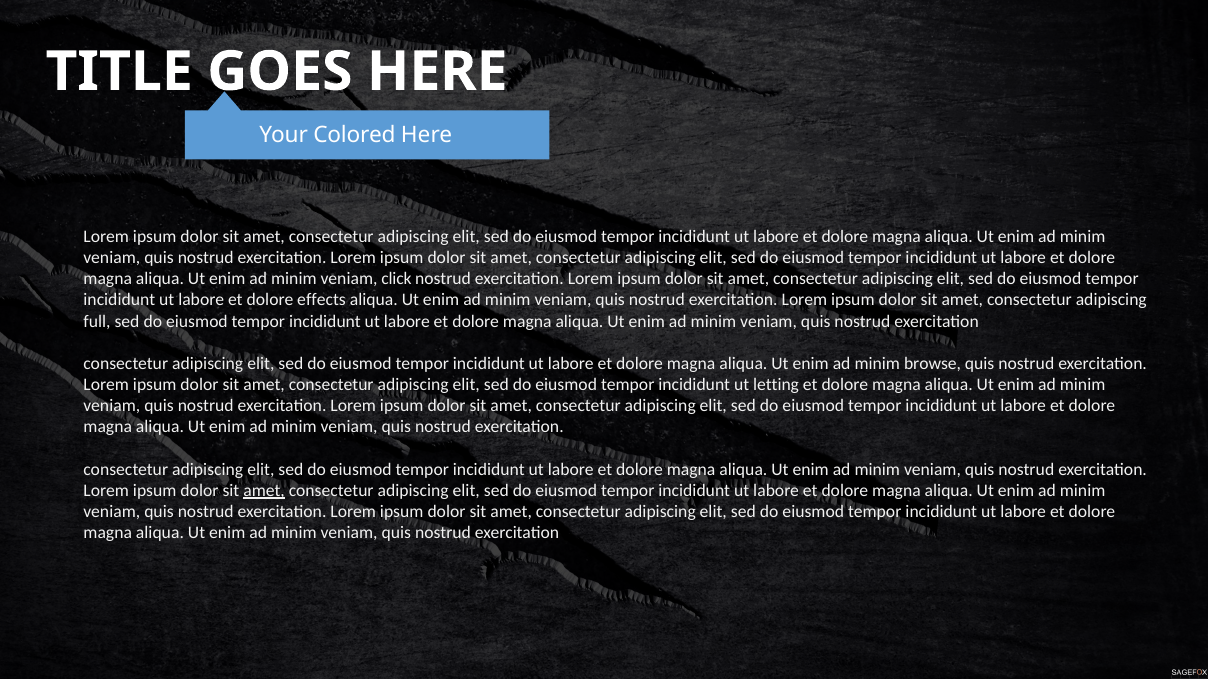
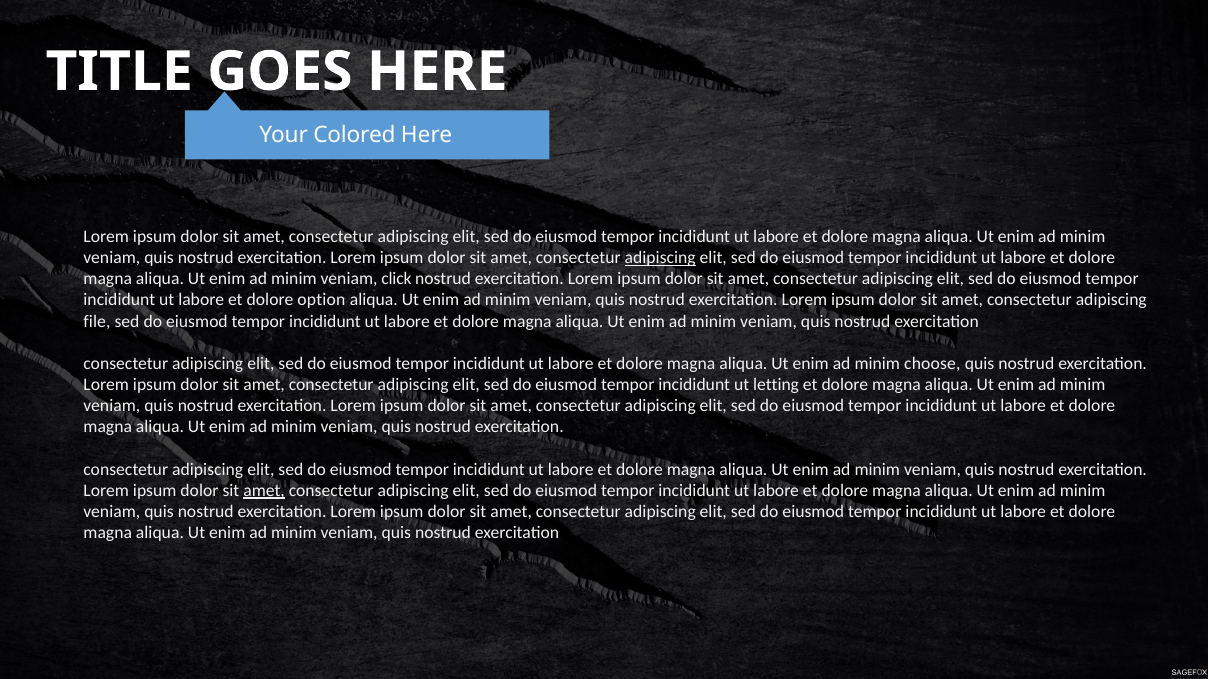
adipiscing underline: none -> present (660, 258)
effects: effects -> option (321, 300)
full: full -> file (97, 322)
browse: browse -> choose (932, 364)
